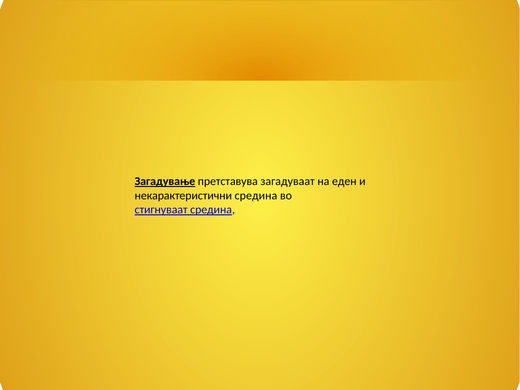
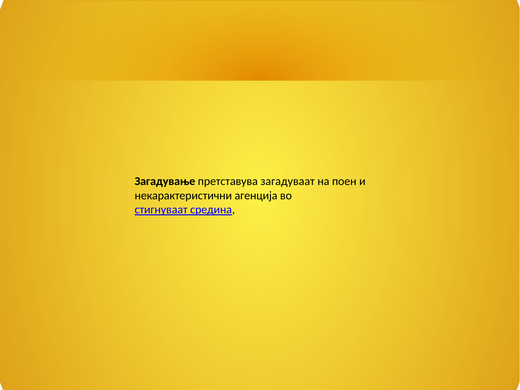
Загадување underline: present -> none (165, 181)
еден: еден -> поен (344, 181)
некарактеристични средина: средина -> агенција (256, 195)
